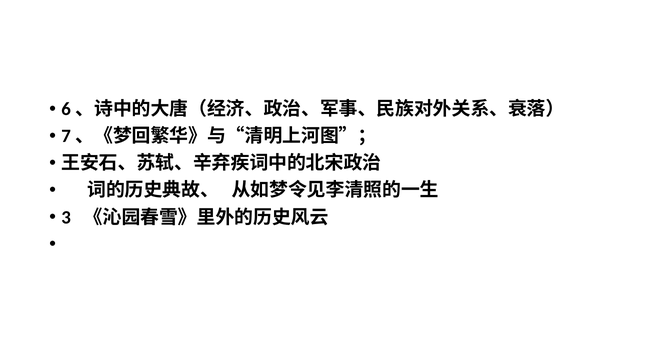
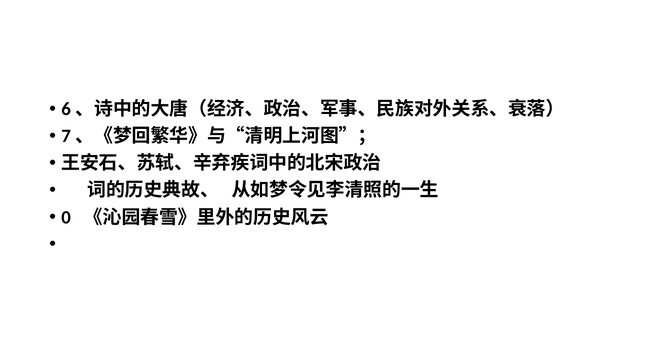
3: 3 -> 0 (66, 218)
